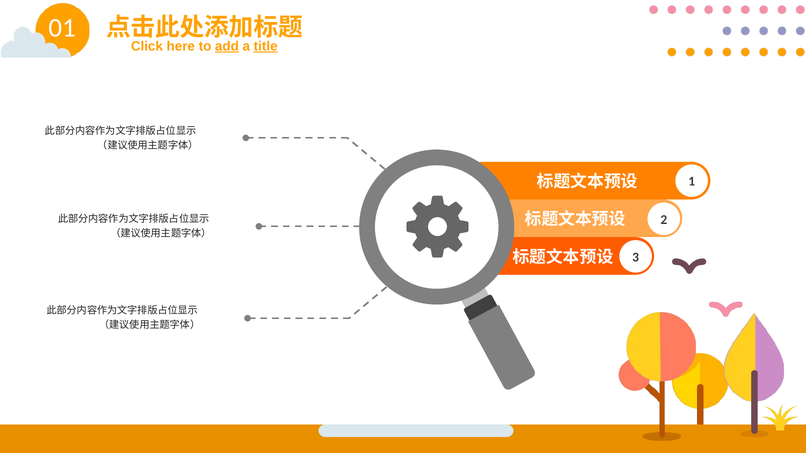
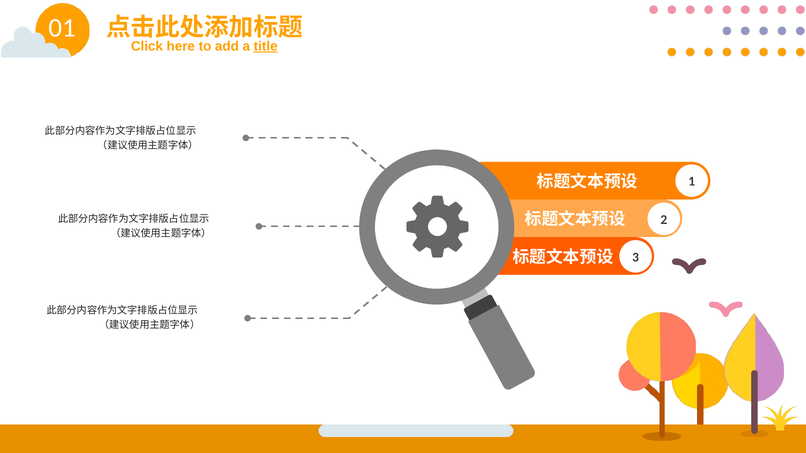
add underline: present -> none (227, 46)
